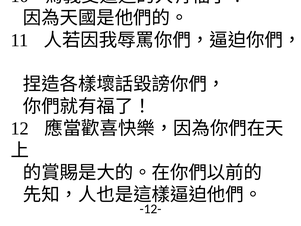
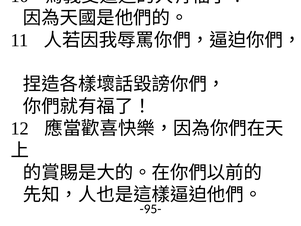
-12-: -12- -> -95- (150, 209)
